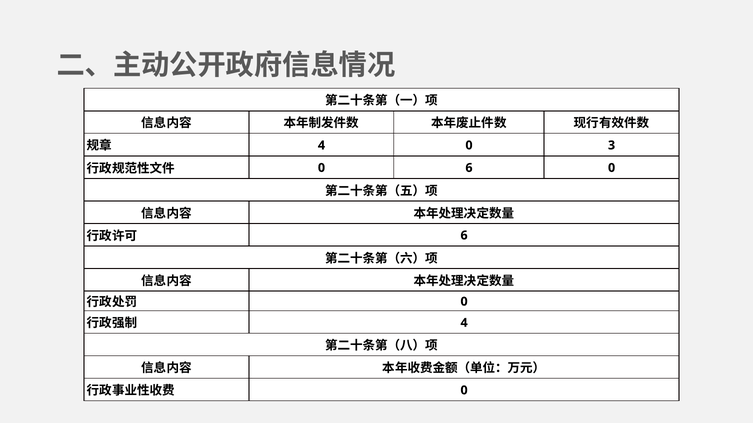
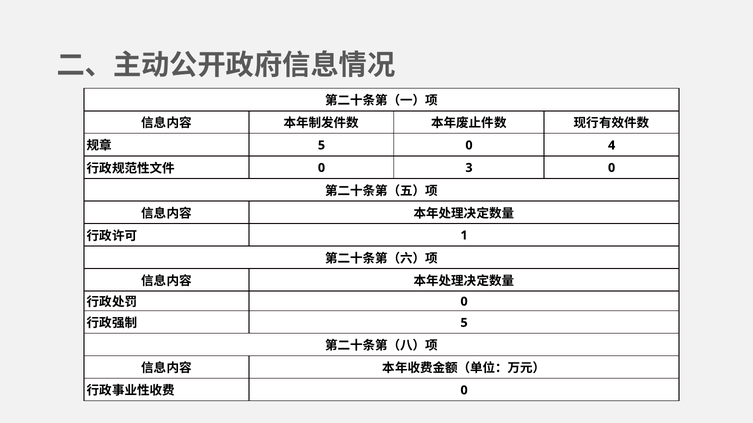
4: 4 -> 5 (321, 145)
3: 3 -> 4 (612, 145)
0 6: 6 -> 3 (469, 168)
6: 6 -> 1 (464, 236)
4: 4 -> 5 (464, 323)
